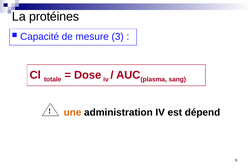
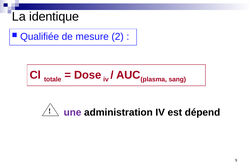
protéines: protéines -> identique (54, 17)
Capacité: Capacité -> Qualifiée (40, 37)
3: 3 -> 2 (118, 37)
une colour: orange -> purple (73, 112)
